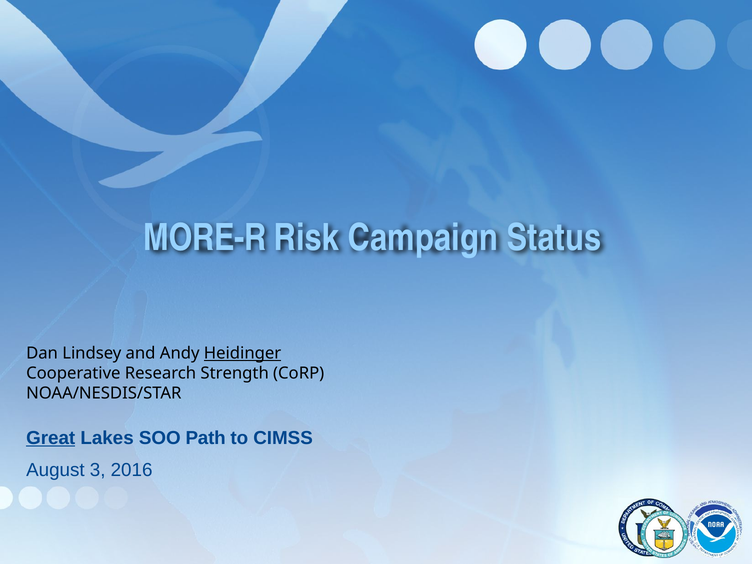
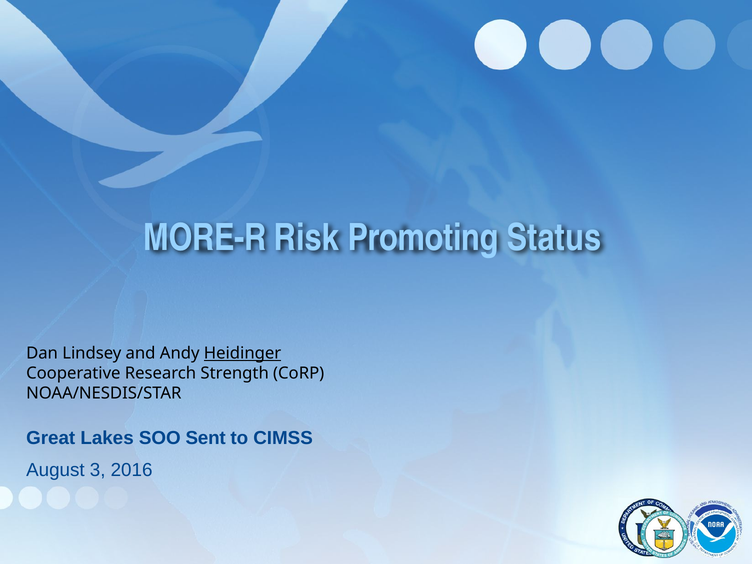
Campaign: Campaign -> Promoting (423, 238)
Great underline: present -> none (51, 438)
Path: Path -> Sent (206, 438)
